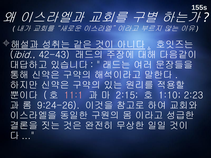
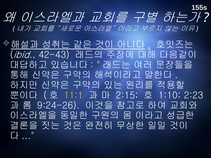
11:1 colour: pink -> yellow (74, 95)
